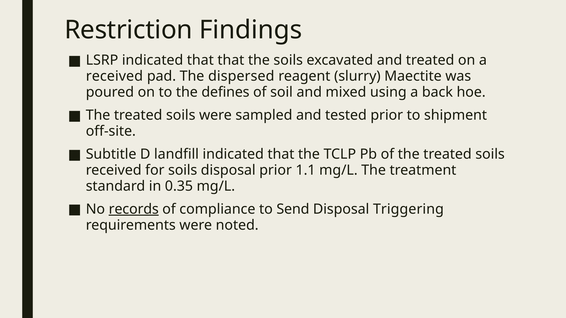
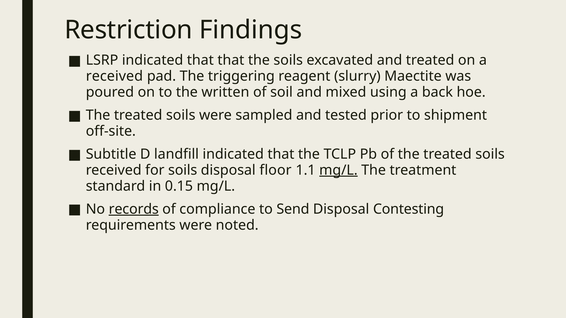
dispersed: dispersed -> triggering (241, 76)
defines: defines -> written (225, 92)
disposal prior: prior -> floor (276, 170)
mg/L underline: none -> present (338, 170)
0.35: 0.35 -> 0.15 (179, 186)
Triggering: Triggering -> Contesting (409, 209)
